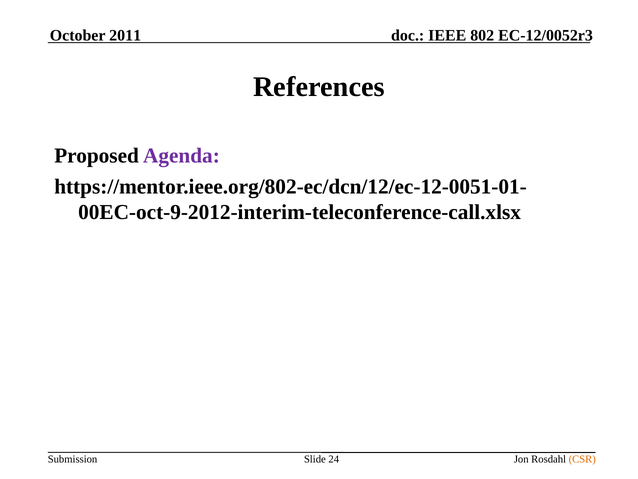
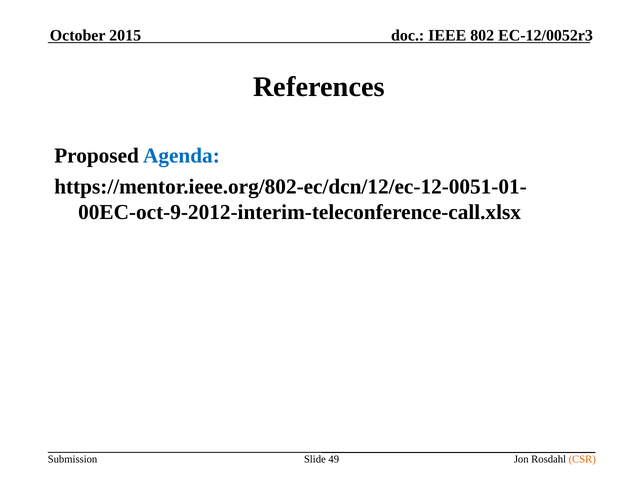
2011: 2011 -> 2015 (125, 35)
Agenda colour: purple -> blue (181, 156)
24: 24 -> 49 (334, 459)
